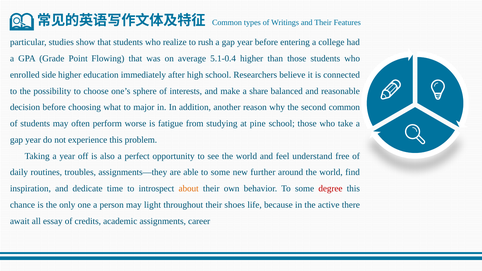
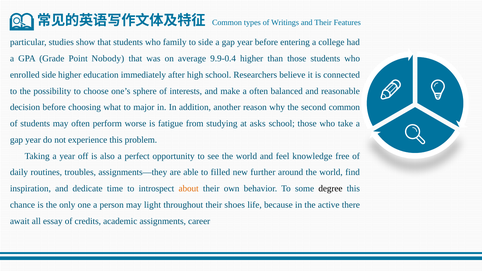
realize: realize -> family (175, 42)
to rush: rush -> side (206, 42)
Flowing: Flowing -> Nobody (108, 59)
5.1-0.4: 5.1-0.4 -> 9.9-0.4 (223, 59)
a share: share -> often (259, 91)
pine: pine -> asks (258, 124)
understand: understand -> knowledge (312, 156)
able to some: some -> filled (220, 172)
degree colour: red -> black (330, 189)
